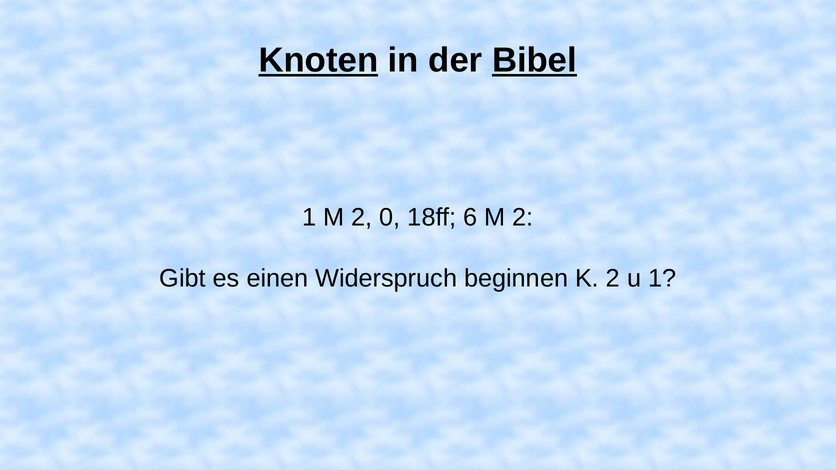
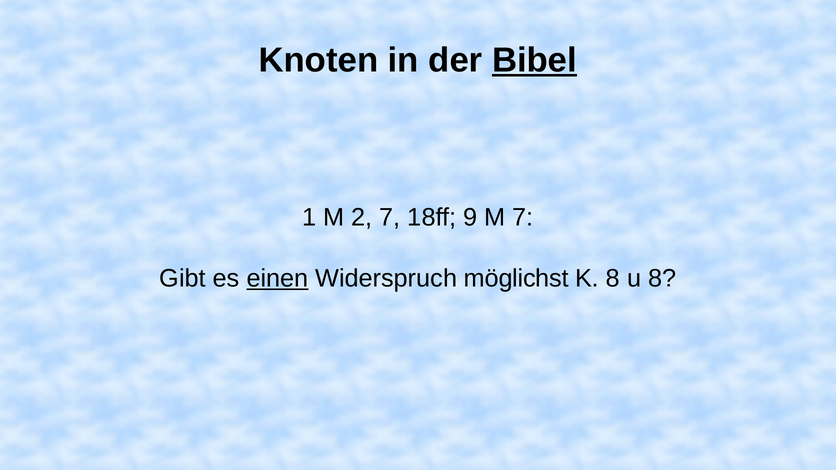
Knoten underline: present -> none (318, 60)
2 0: 0 -> 7 (390, 218)
6: 6 -> 9 (470, 218)
2: 2 -> 7 (523, 218)
einen underline: none -> present (277, 278)
beginnen: beginnen -> möglichst (516, 278)
K 2: 2 -> 8 (613, 278)
u 1: 1 -> 8 (662, 278)
